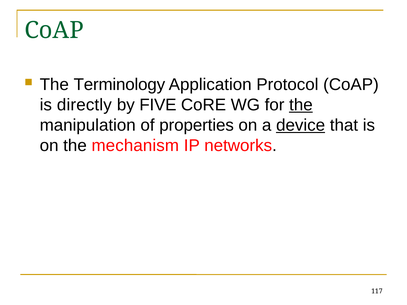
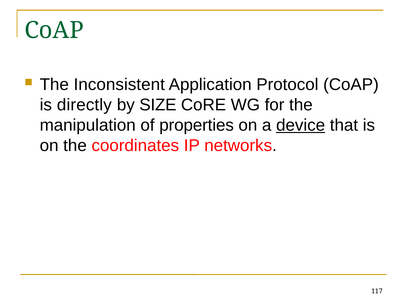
Terminology: Terminology -> Inconsistent (119, 85)
FIVE: FIVE -> SIZE (158, 105)
the underline: present -> none (301, 105)
mechanism: mechanism -> coordinates (135, 146)
